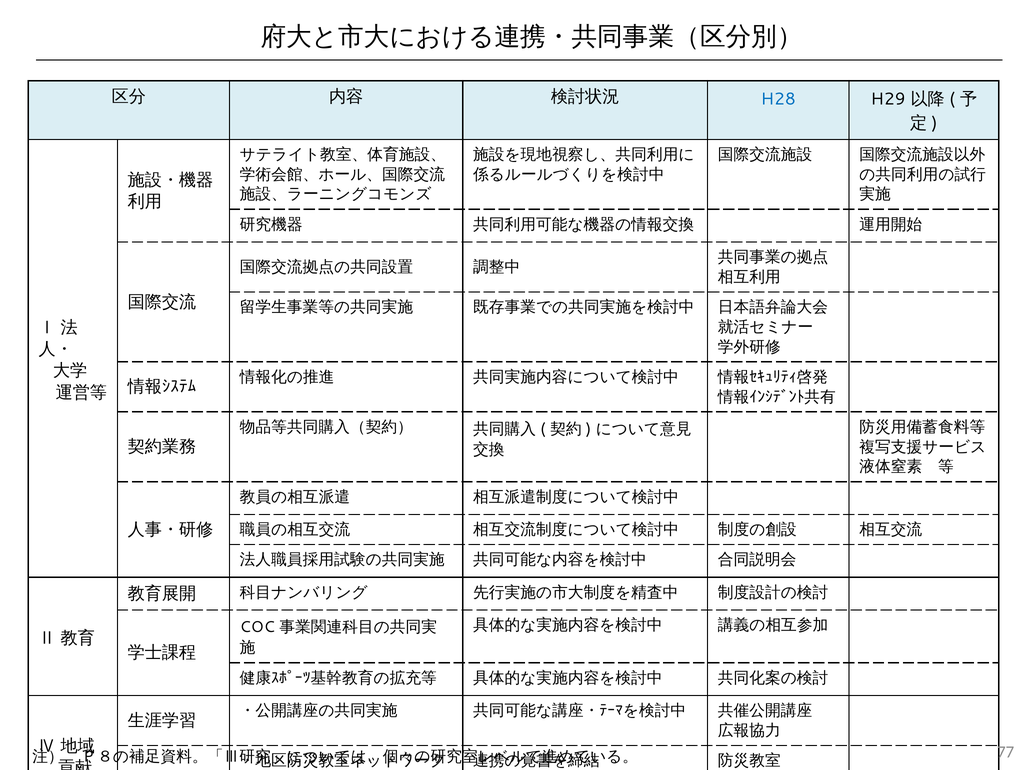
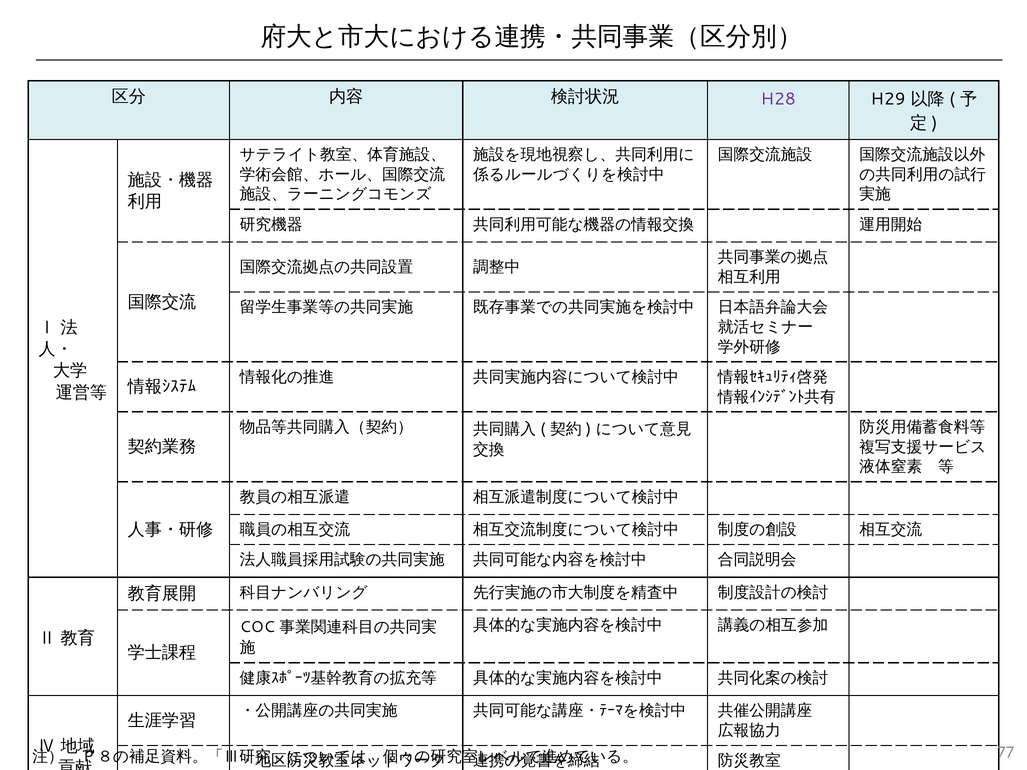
H28 colour: blue -> purple (778, 99)
